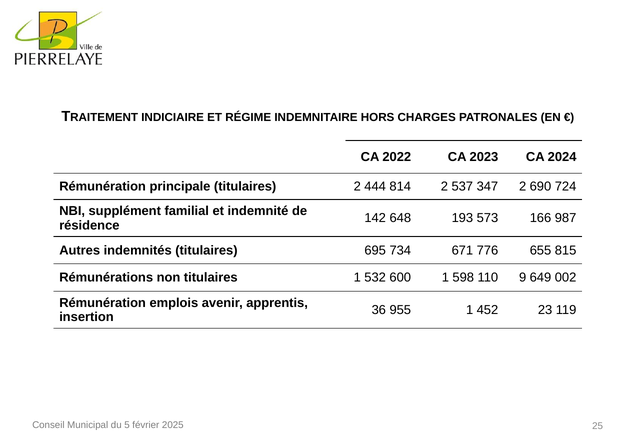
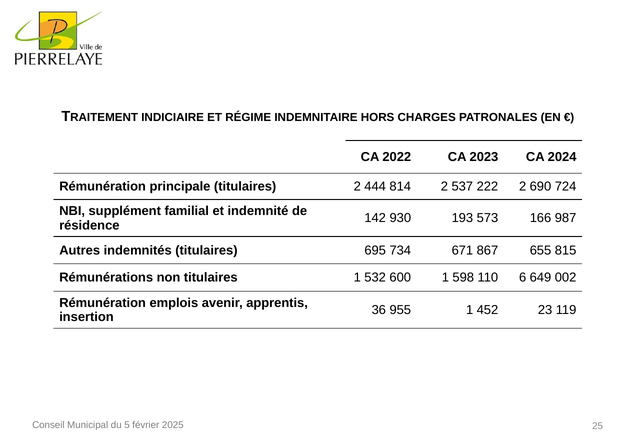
347: 347 -> 222 (487, 186)
648: 648 -> 930 (400, 218)
776: 776 -> 867 (487, 250)
9: 9 -> 6 (523, 278)
